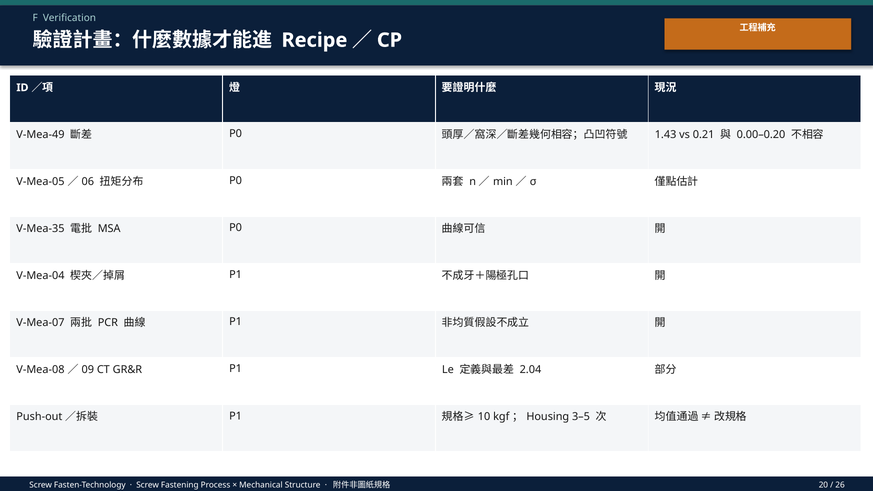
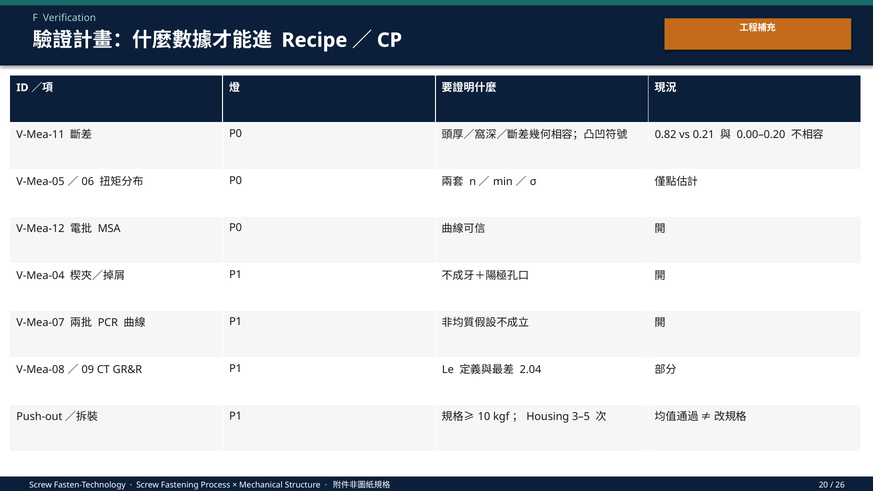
V-Mea-49: V-Mea-49 -> V-Mea-11 (40, 135)
1.43: 1.43 -> 0.82 (666, 135)
V-Mea-35: V-Mea-35 -> V-Mea-12 (40, 229)
